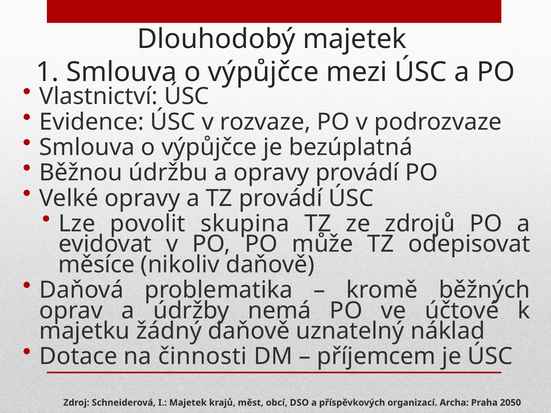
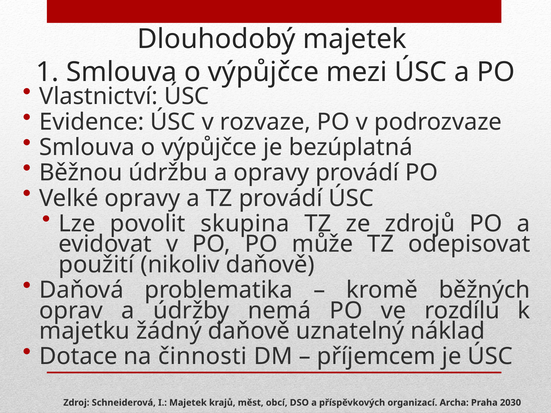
měsíce: měsíce -> použití (96, 265)
účtové: účtové -> rozdílu (462, 311)
2050: 2050 -> 2030 (511, 403)
